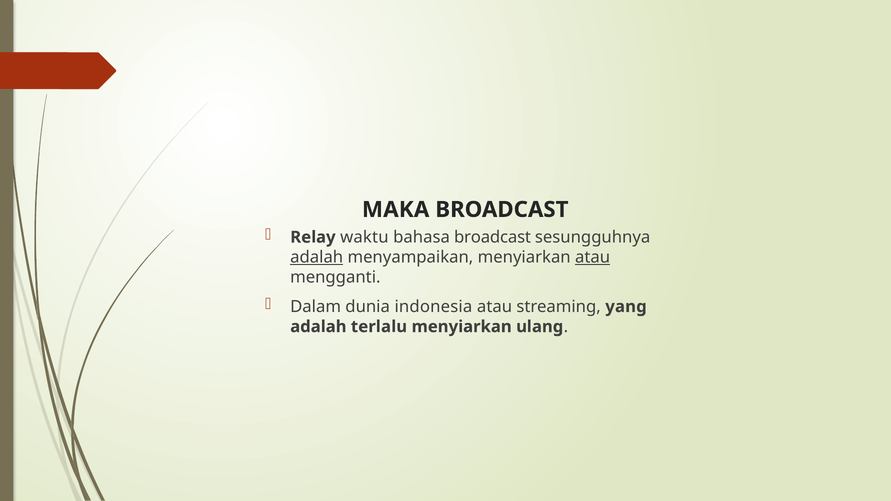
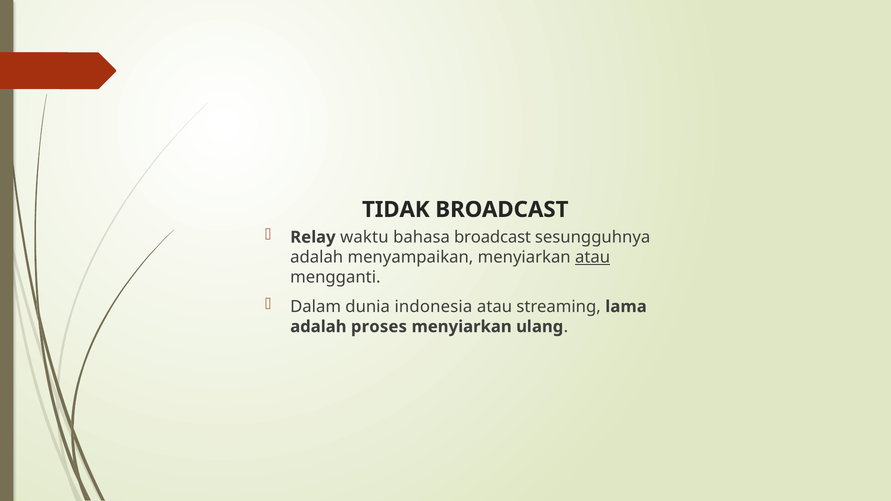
MAKA: MAKA -> TIDAK (396, 210)
adalah underline: present -> none (317, 257)
yang: yang -> lama (626, 307)
terlalu: terlalu -> proses (379, 327)
